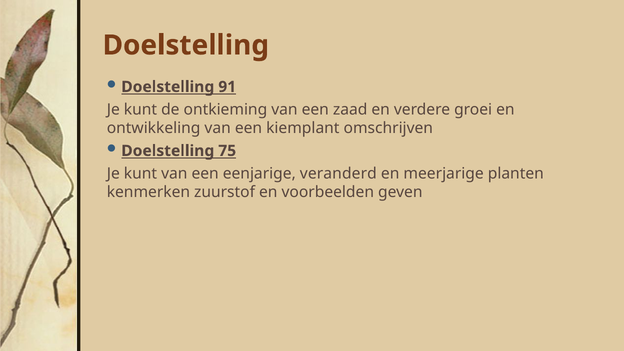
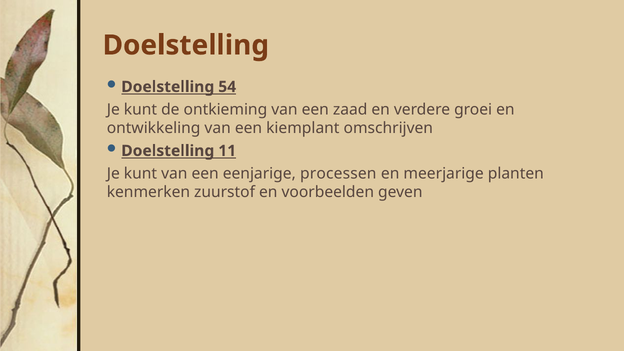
91: 91 -> 54 (227, 87)
75: 75 -> 11 (227, 151)
veranderd: veranderd -> processen (338, 173)
